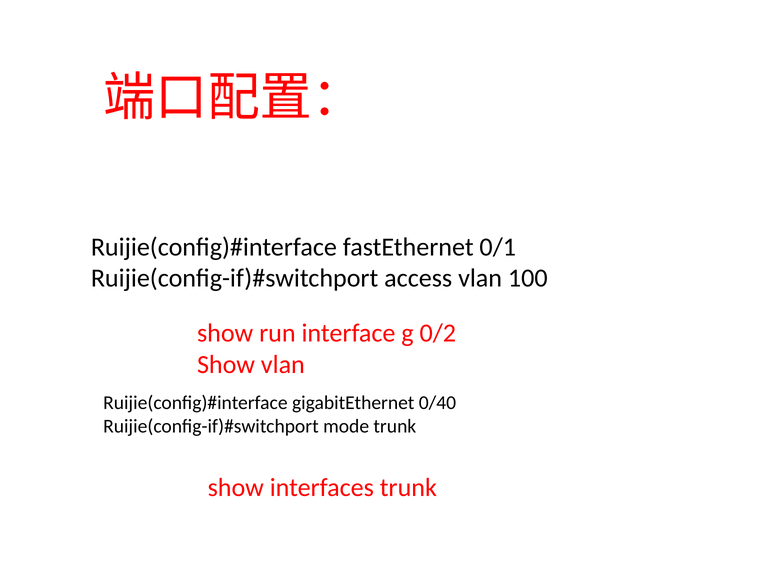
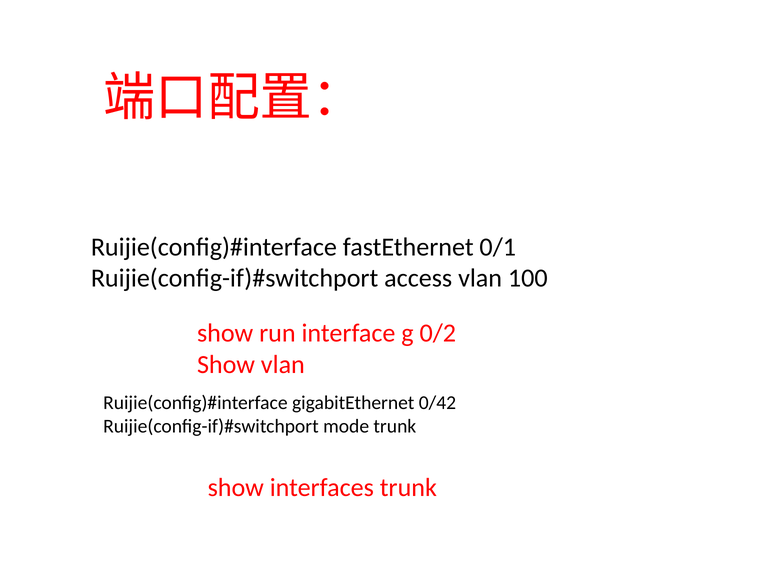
0/40: 0/40 -> 0/42 (437, 403)
